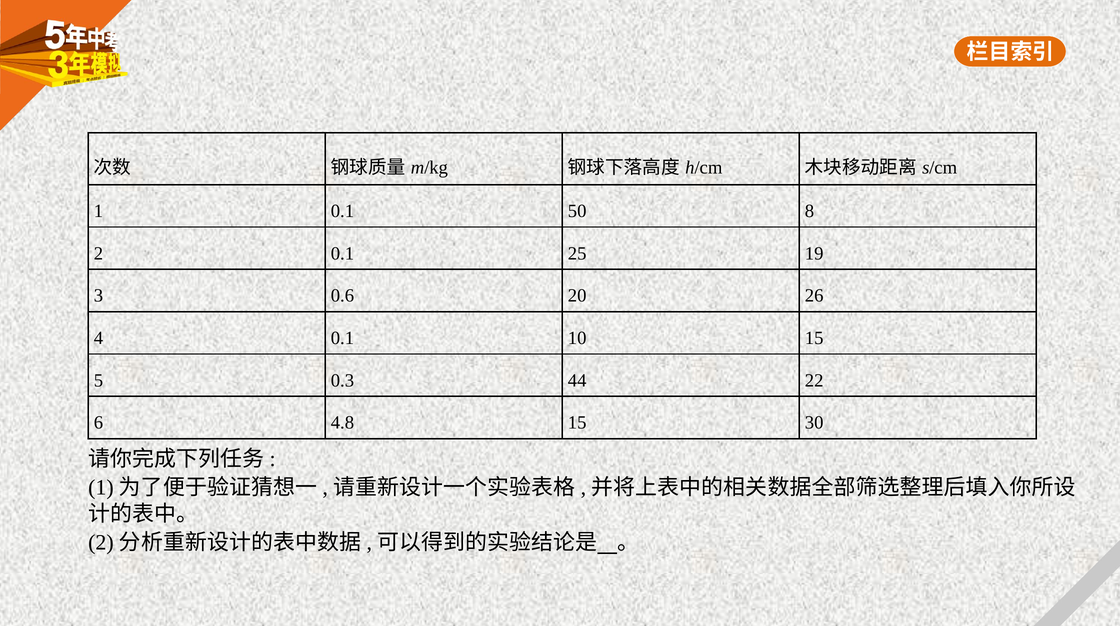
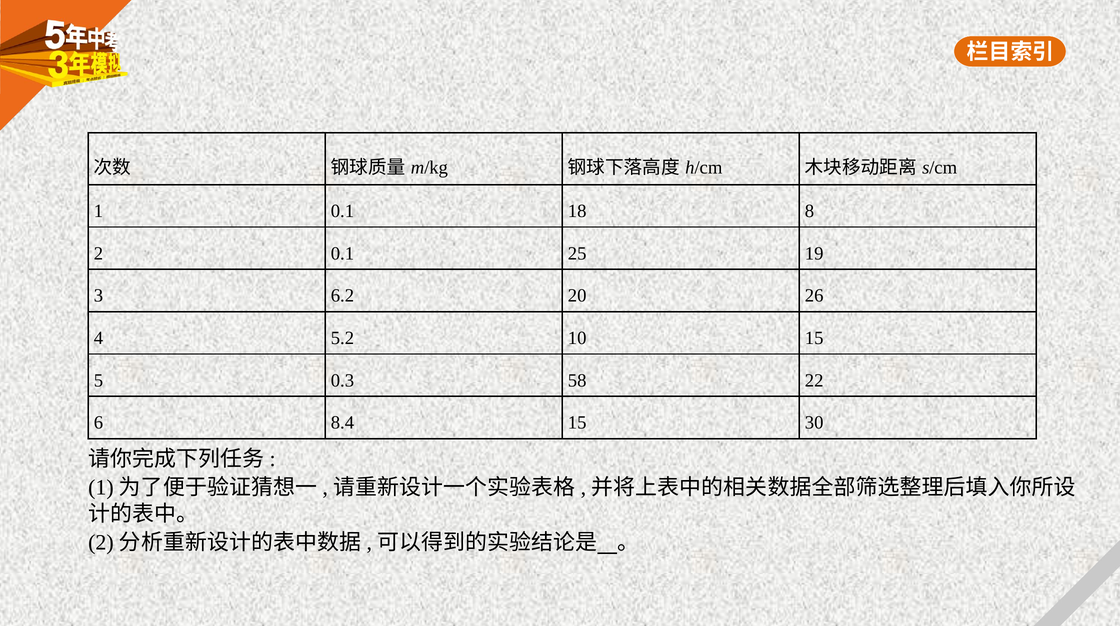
50: 50 -> 18 (577, 211)
0.6: 0.6 -> 6.2 (342, 296)
4 0.1: 0.1 -> 5.2 (342, 338)
44: 44 -> 58 (577, 381)
4.8: 4.8 -> 8.4 (342, 423)
